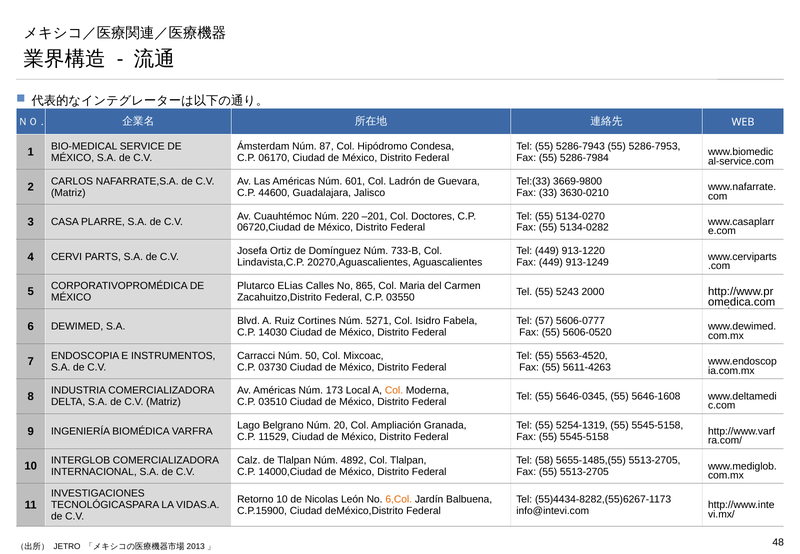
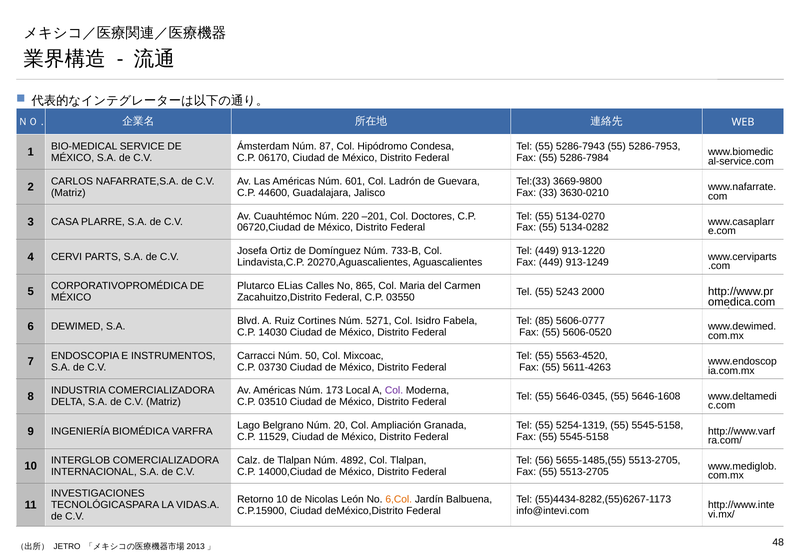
57: 57 -> 85 (544, 321)
Col colour: orange -> purple (394, 390)
58: 58 -> 56 (544, 460)
